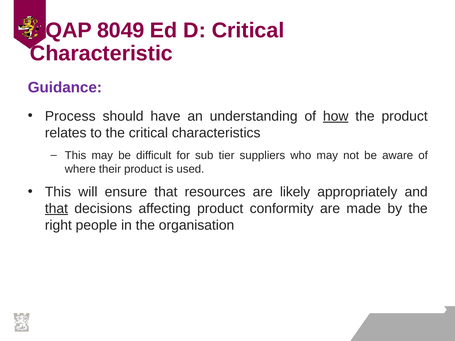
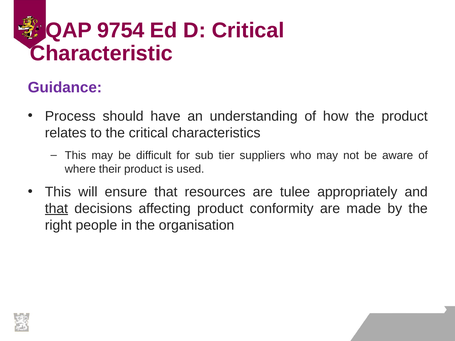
8049: 8049 -> 9754 (121, 30)
how underline: present -> none (336, 116)
likely: likely -> tulee (295, 192)
